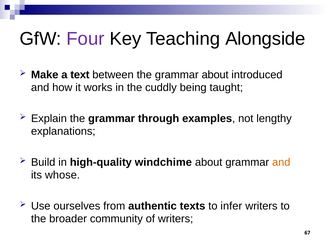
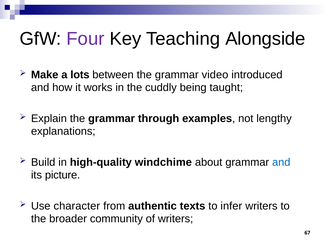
text: text -> lots (80, 75)
grammar about: about -> video (215, 75)
and colour: orange -> blue (281, 162)
whose: whose -> picture (63, 175)
ourselves: ourselves -> character (77, 206)
